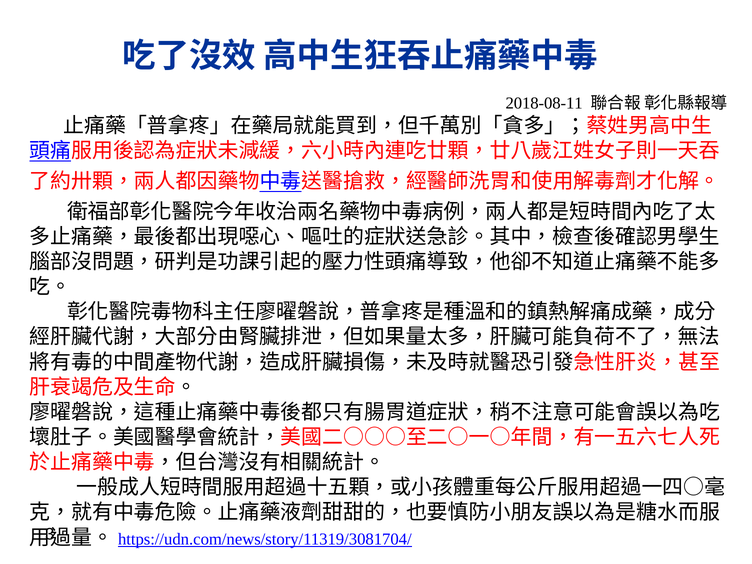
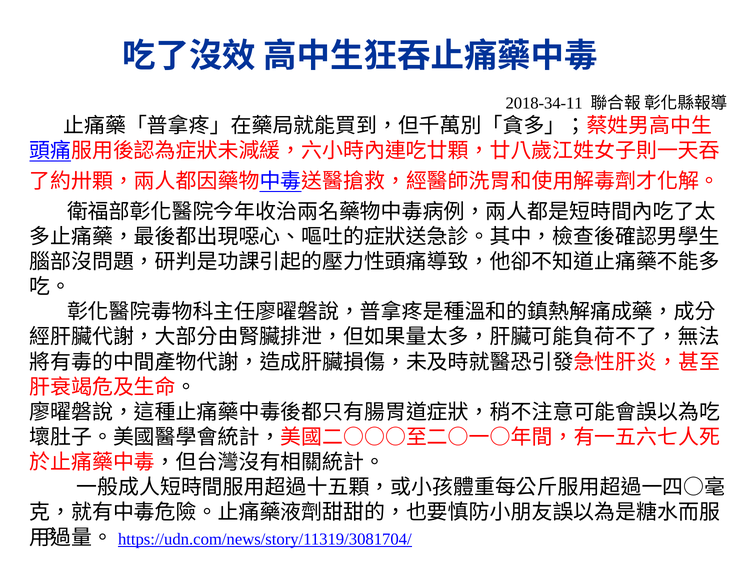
2018-08-11: 2018-08-11 -> 2018-34-11 (544, 103)
